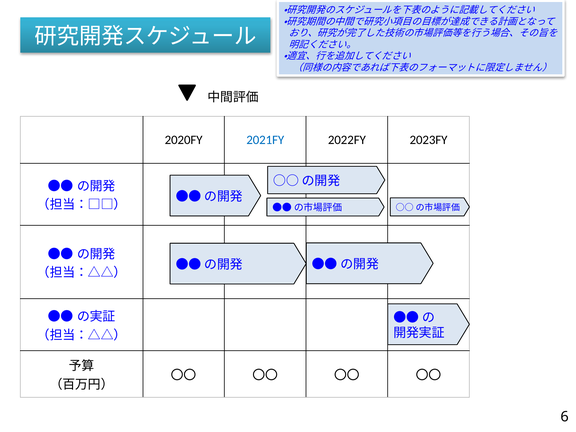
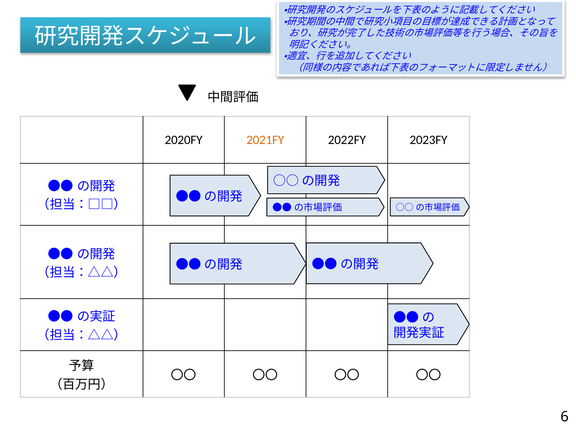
2021FY colour: blue -> orange (265, 140)
